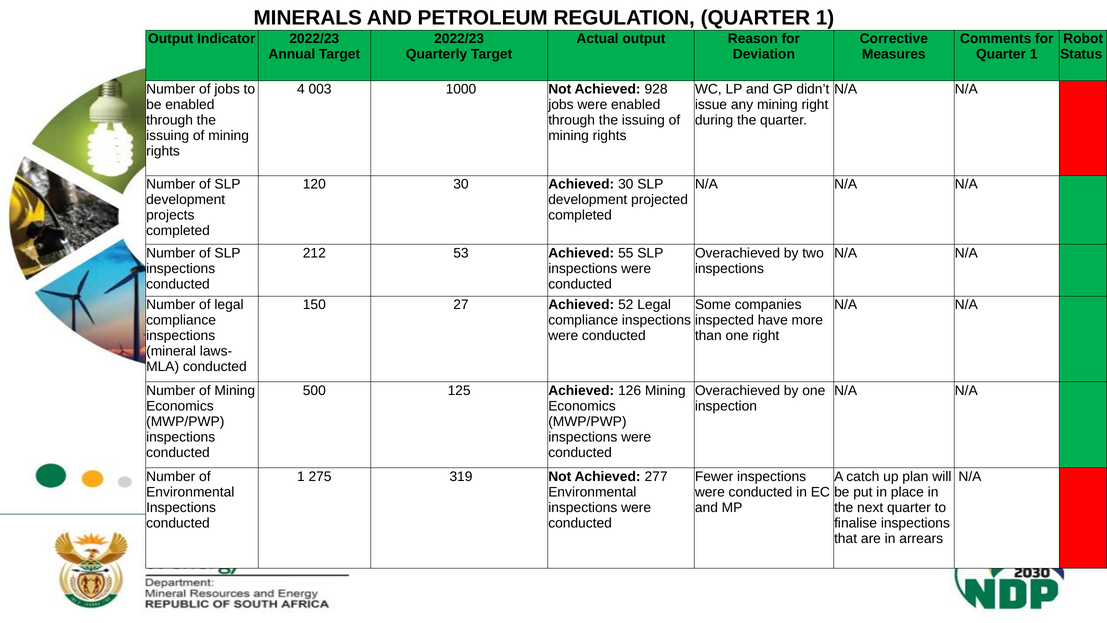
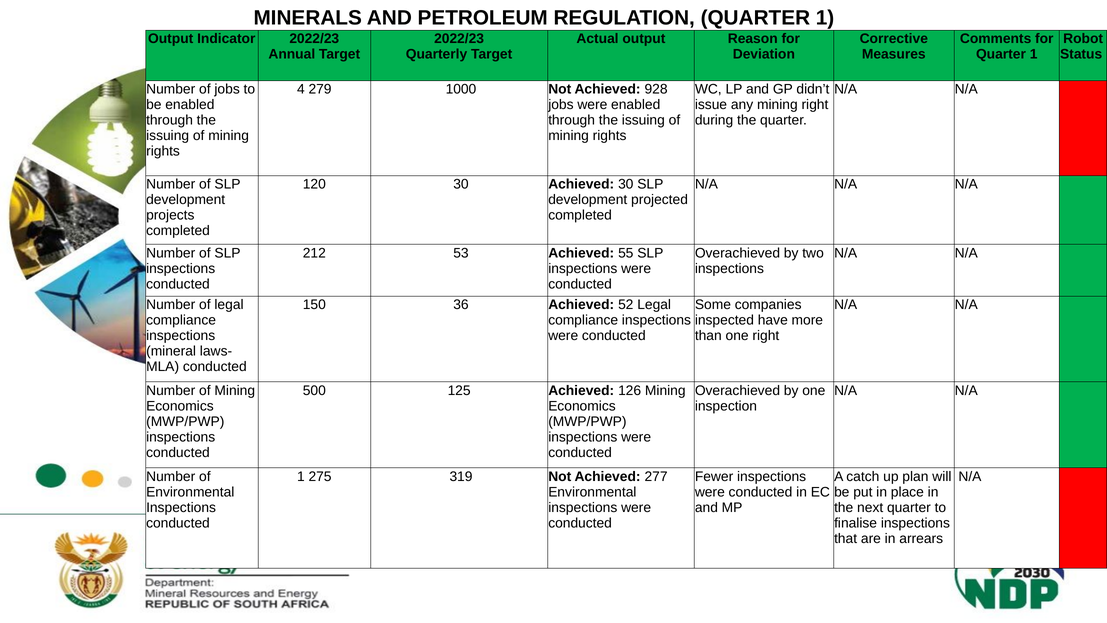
003: 003 -> 279 (320, 89)
27: 27 -> 36 (461, 305)
